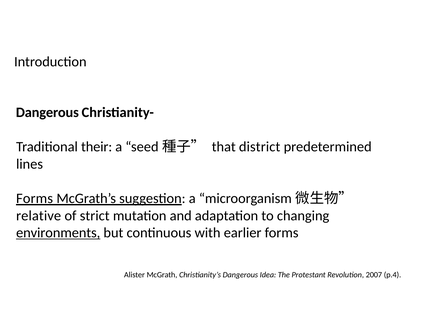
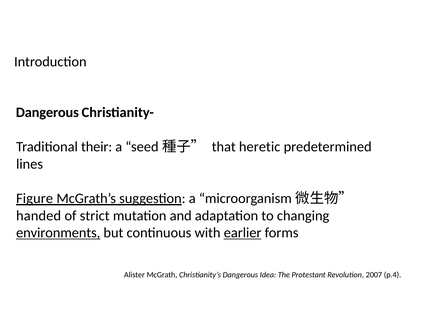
district: district -> heretic (260, 147)
Forms: Forms -> Figure (35, 199)
relative: relative -> handed (39, 216)
earlier underline: none -> present (243, 233)
